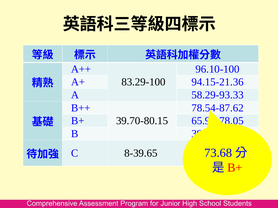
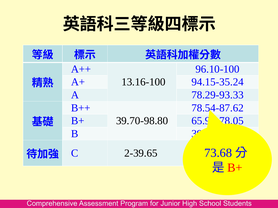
83.29-100: 83.29-100 -> 13.16-100 (143, 82)
94.15-21.36: 94.15-21.36 -> 94.15-35.24 (218, 82)
58.29-93.33: 58.29-93.33 -> 78.29-93.33 (218, 95)
39.70-80.15: 39.70-80.15 -> 39.70-98.80 (142, 121)
8-39.65: 8-39.65 -> 2-39.65 (141, 154)
